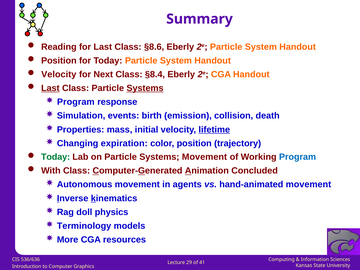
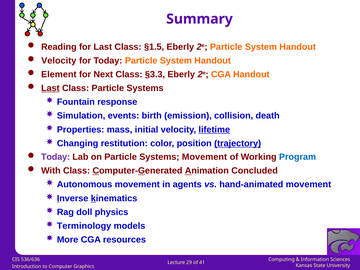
§8.6: §8.6 -> §1.5 (154, 47)
Position: Position -> Velocity (59, 61)
Velocity: Velocity -> Element (59, 74)
§8.4: §8.4 -> §3.3 (155, 74)
Systems underline: present -> none (145, 88)
Program: Program -> Fountain (76, 102)
expiration: expiration -> restitution (124, 143)
trajectory underline: none -> present (238, 143)
Today colour: green -> purple (56, 157)
